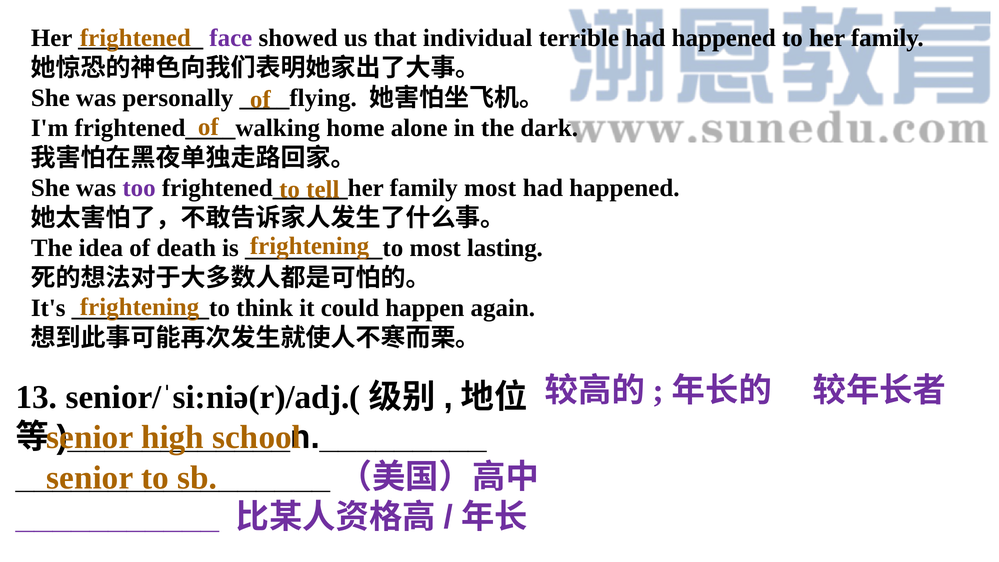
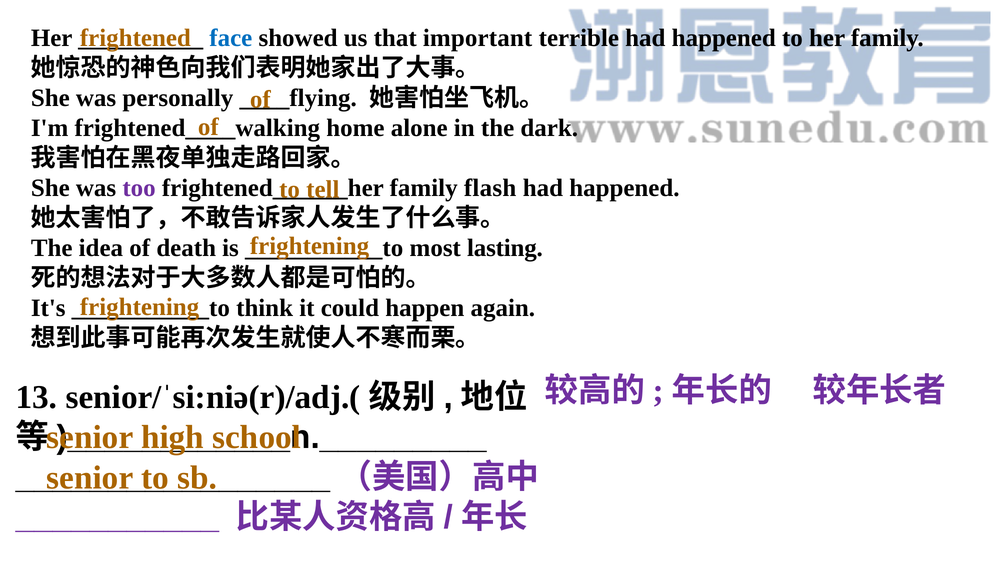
face colour: purple -> blue (231, 38)
individual: individual -> important (478, 38)
family most: most -> flash (490, 188)
